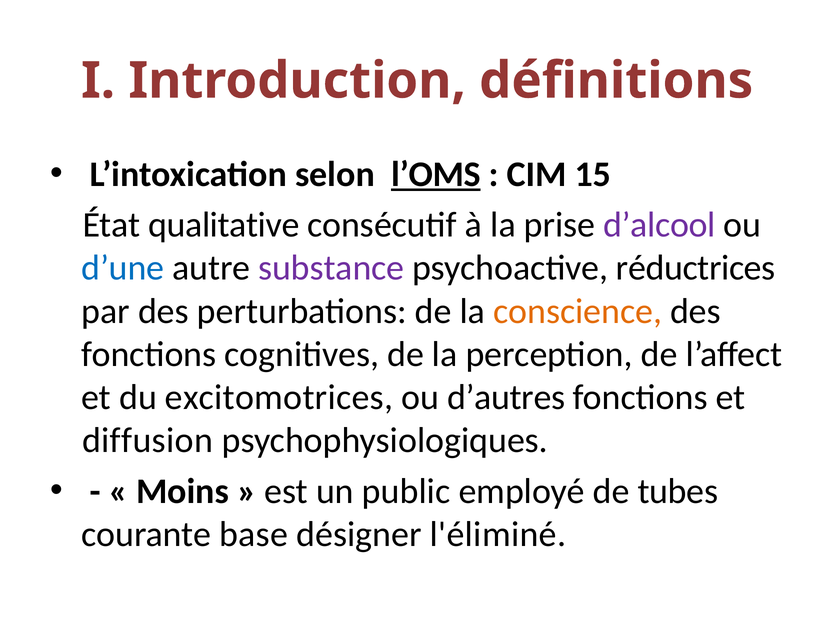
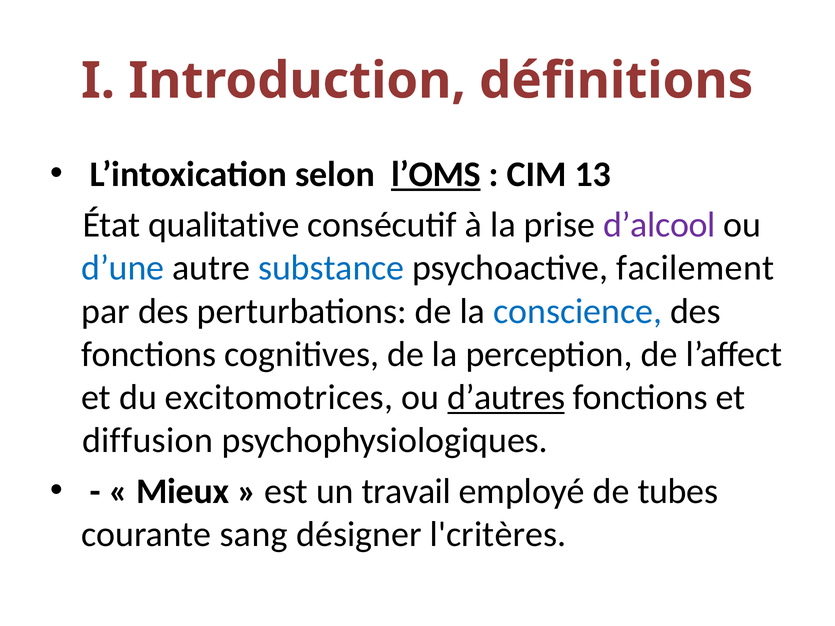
15: 15 -> 13 (593, 174)
substance colour: purple -> blue (331, 268)
réductrices: réductrices -> facilement (695, 268)
conscience colour: orange -> blue (578, 311)
d’autres underline: none -> present (506, 398)
Moins: Moins -> Mieux (183, 491)
public: public -> travail (406, 491)
base: base -> sang (254, 535)
l'éliminé: l'éliminé -> l'critères (498, 535)
